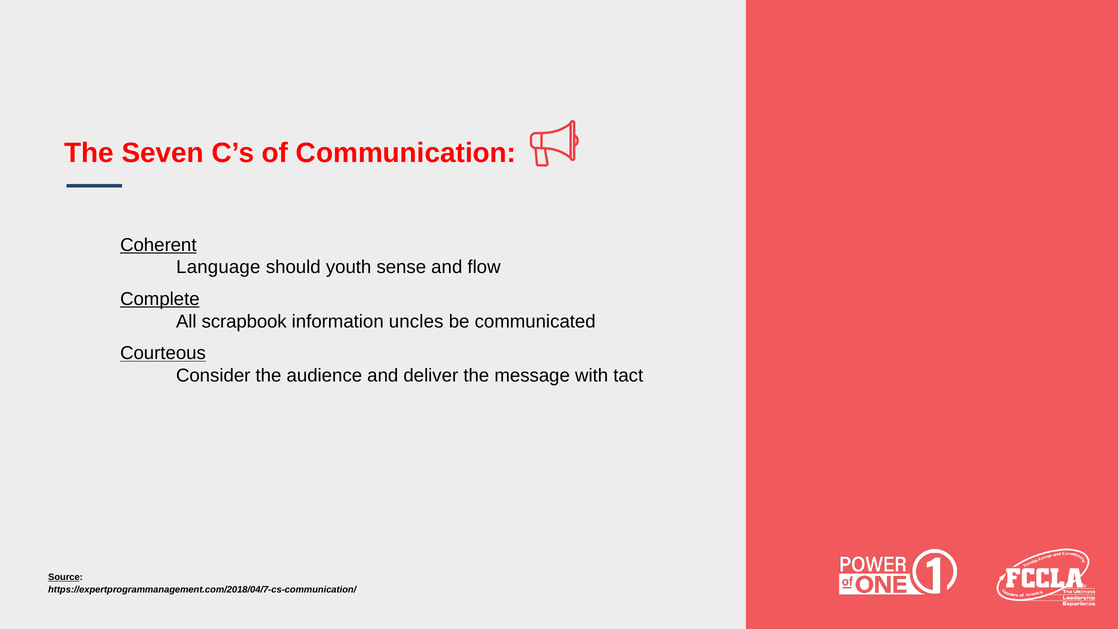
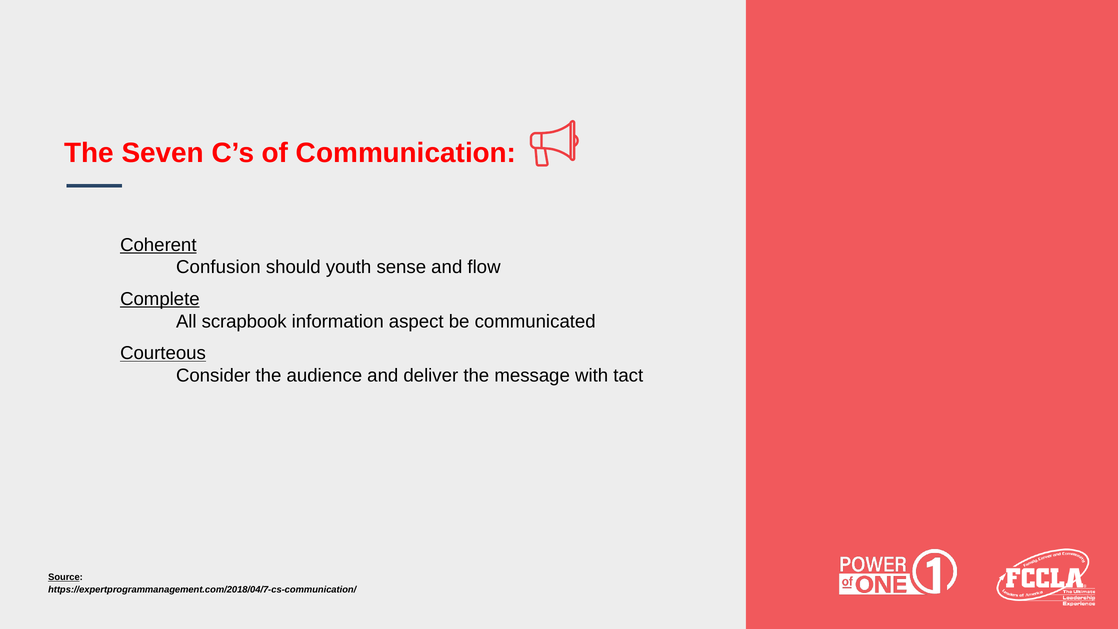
Language: Language -> Confusion (218, 267)
uncles: uncles -> aspect (416, 321)
